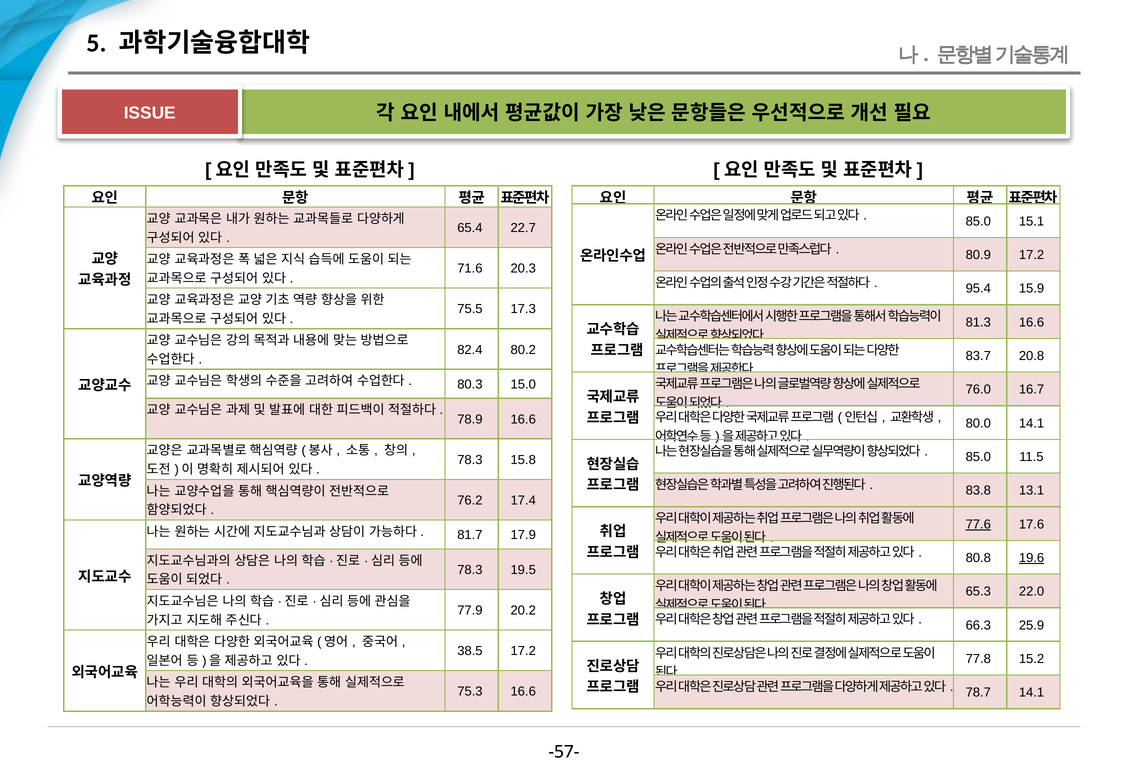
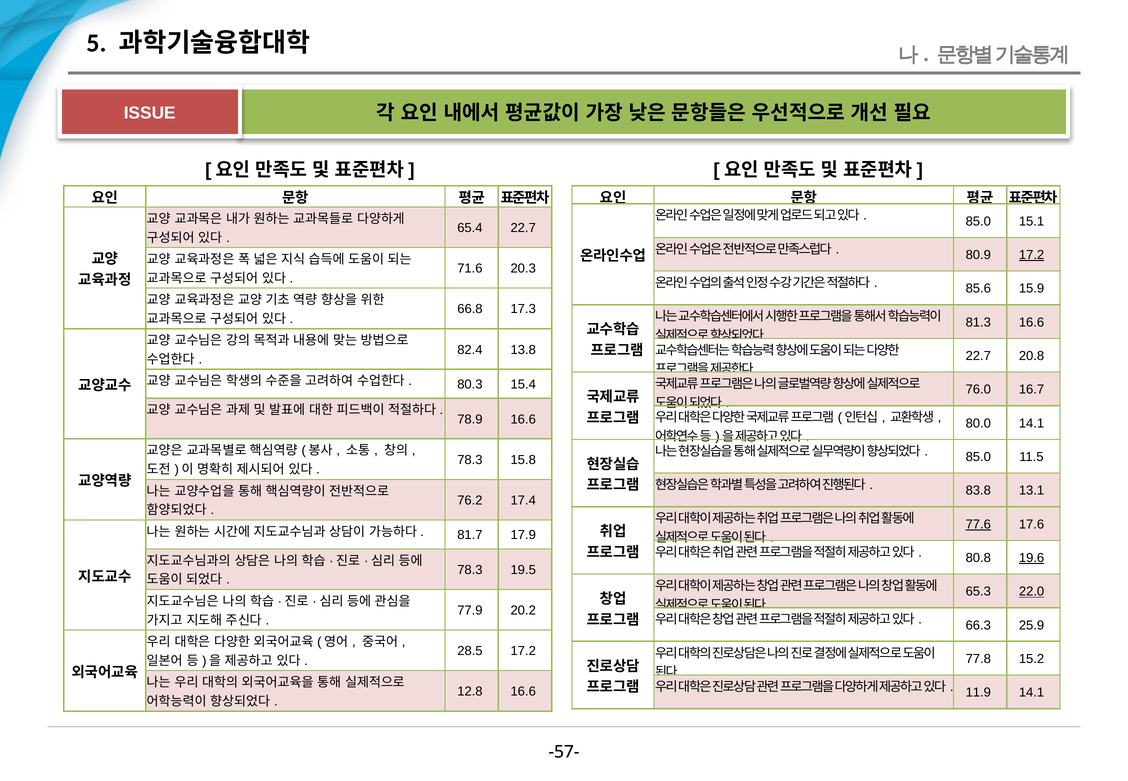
17.2 underline: none -> present (1032, 255)
95.4: 95.4 -> 85.6 (978, 289)
75.5: 75.5 -> 66.8 (470, 309)
80.2: 80.2 -> 13.8 (523, 350)
83.7: 83.7 -> 22.7 (978, 356)
15.0: 15.0 -> 15.4 (523, 384)
22.0 underline: none -> present (1032, 592)
38.5: 38.5 -> 28.5 (470, 651)
78.7: 78.7 -> 11.9 (978, 692)
75.3: 75.3 -> 12.8 (470, 692)
